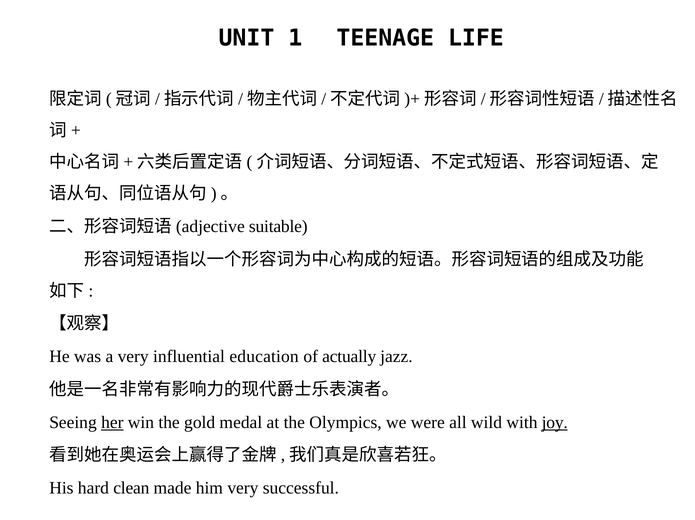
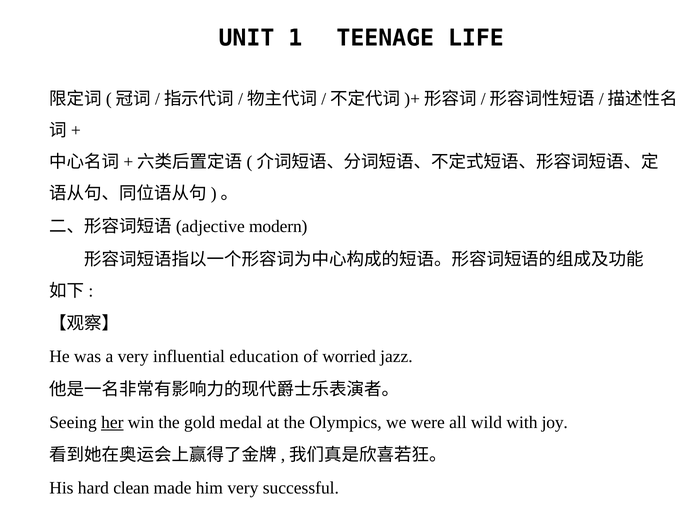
suitable: suitable -> modern (278, 226)
actually: actually -> worried (349, 356)
joy underline: present -> none (555, 422)
